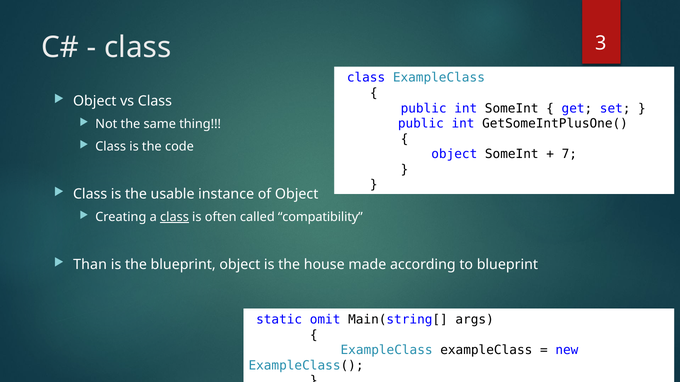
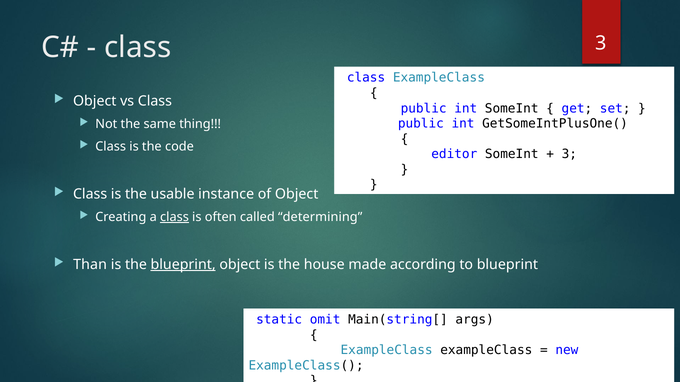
object: object -> editor (454, 154)
7: 7 -> 3 (569, 154)
compatibility: compatibility -> determining (320, 217)
blueprint underline: none -> present (183, 265)
